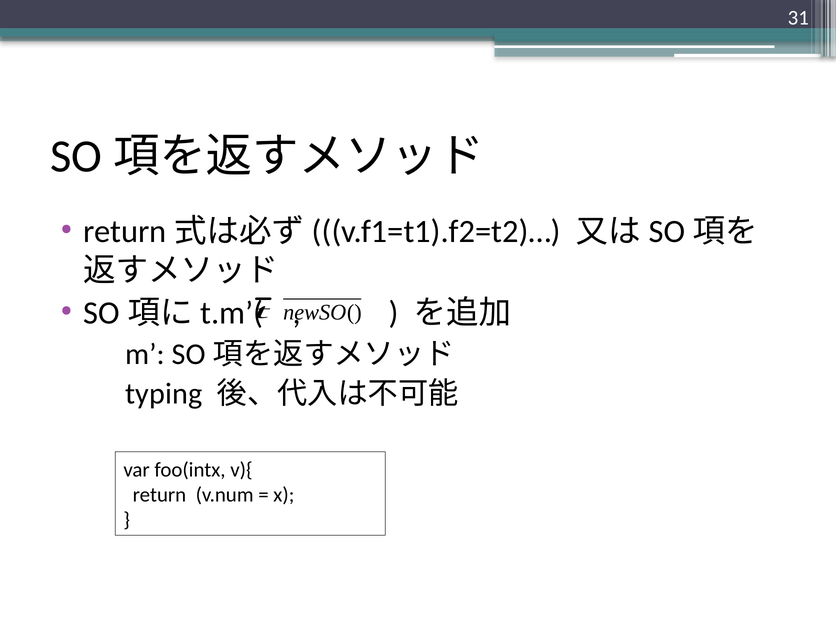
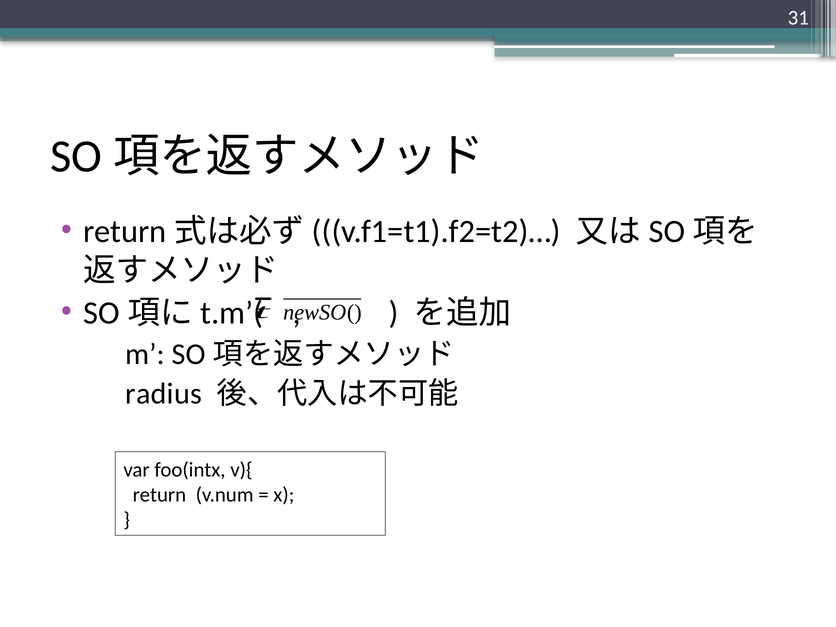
typing: typing -> radius (164, 394)
